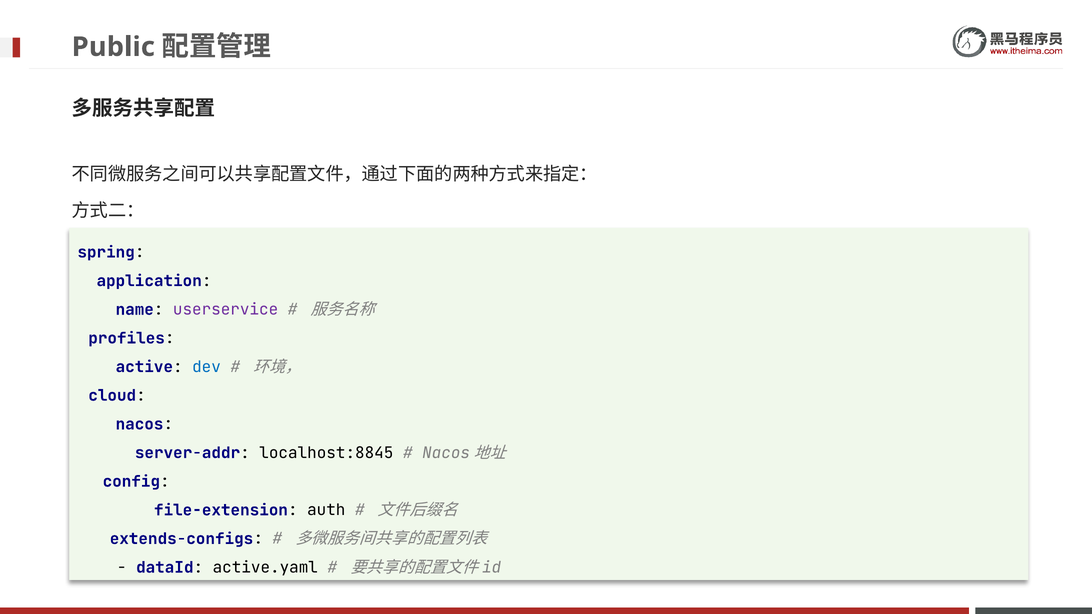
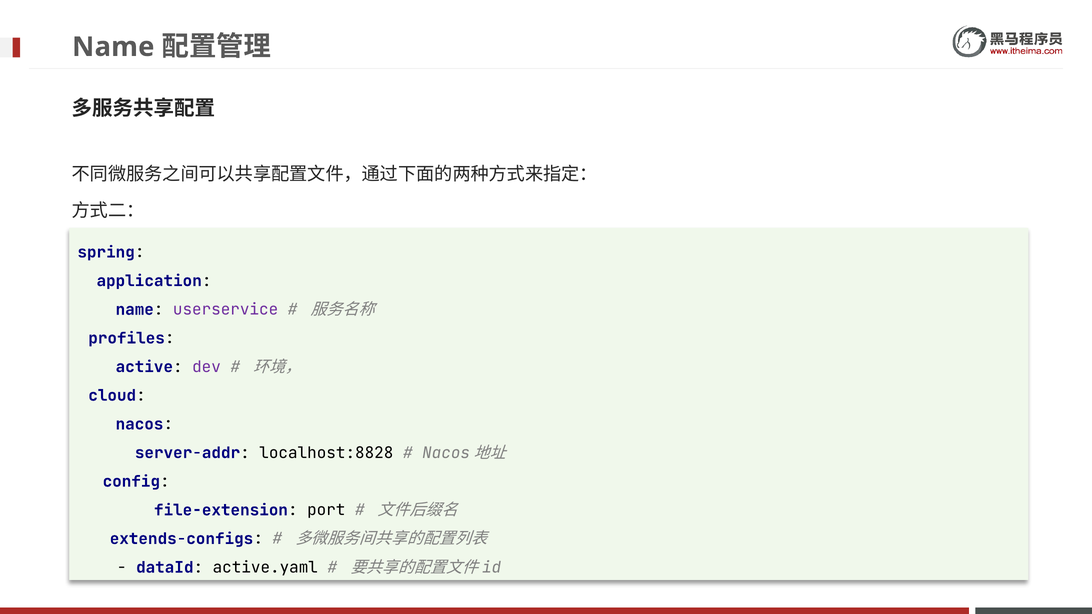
Public: Public -> Name (113, 47)
dev colour: blue -> purple (207, 367)
localhost:8845: localhost:8845 -> localhost:8828 (326, 453)
auth: auth -> port (326, 510)
